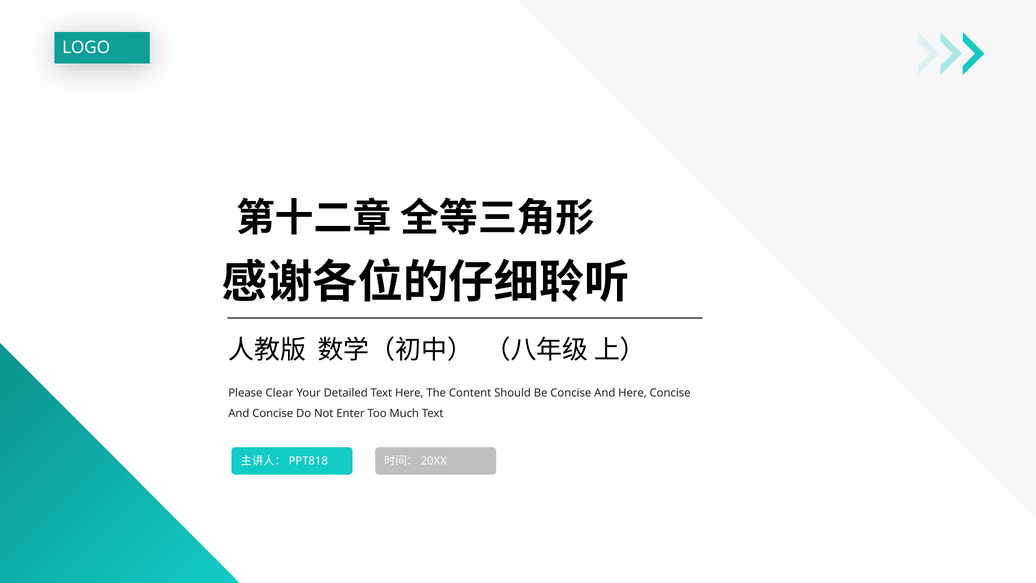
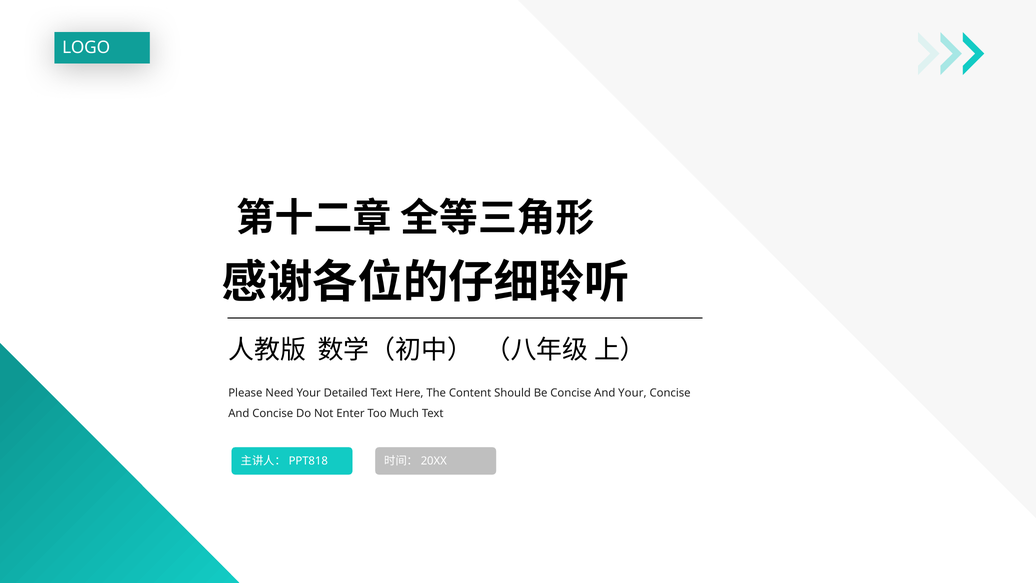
Clear: Clear -> Need (279, 393)
And Here: Here -> Your (632, 393)
